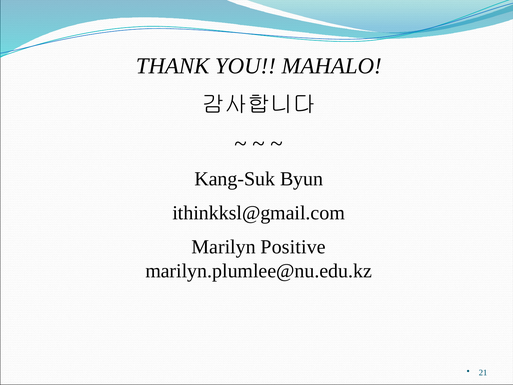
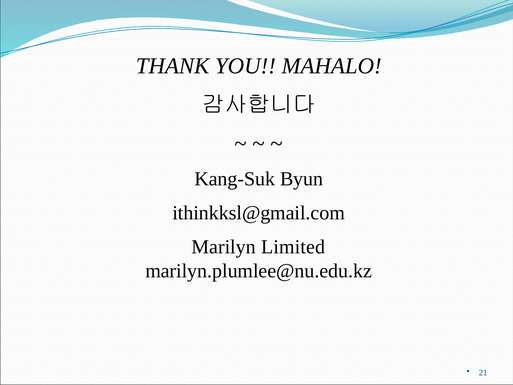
Positive: Positive -> Limited (293, 247)
